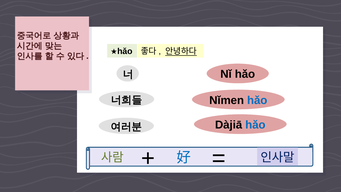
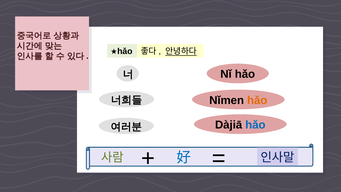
hǎo colour: blue -> orange (257, 100)
